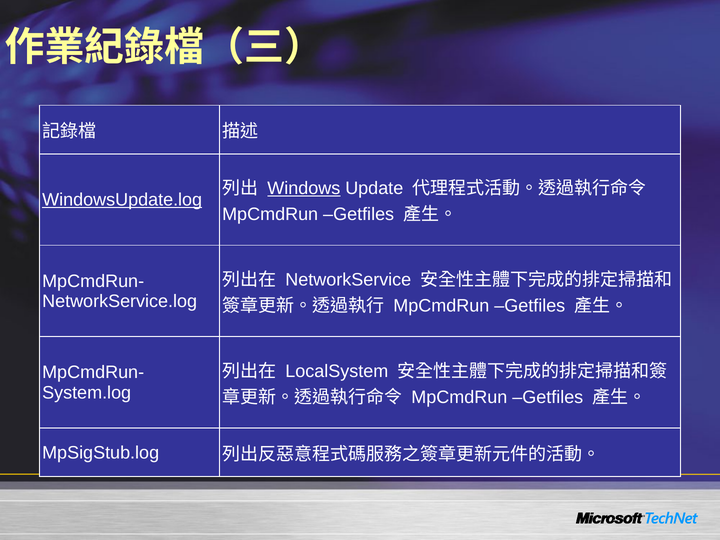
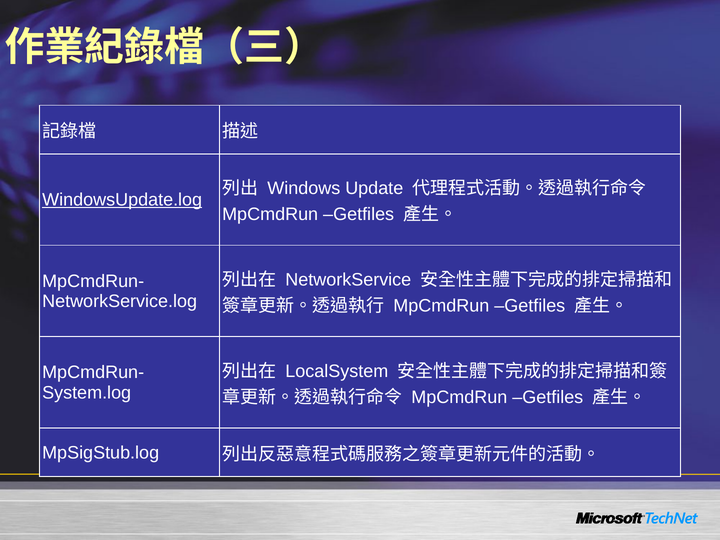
Windows underline: present -> none (304, 188)
